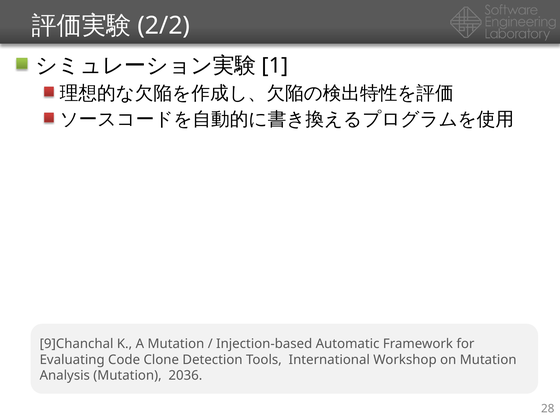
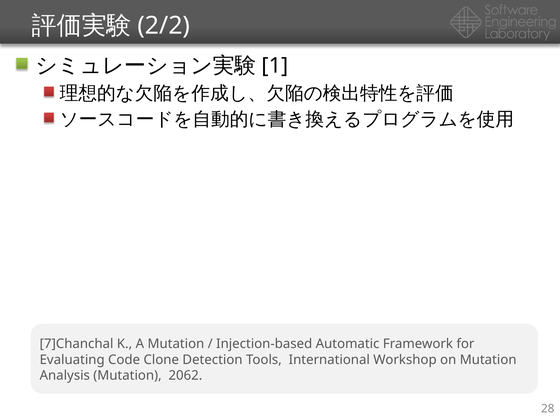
9]Chanchal: 9]Chanchal -> 7]Chanchal (77, 344)
2036: 2036 -> 2062 (185, 376)
